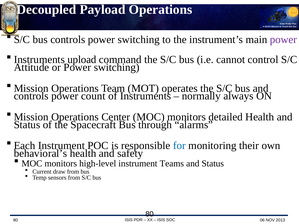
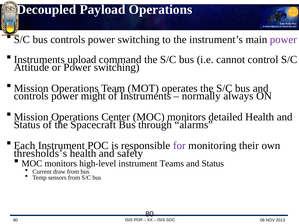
count: count -> might (93, 96)
for colour: blue -> purple (179, 146)
behavioral’s: behavioral’s -> thresholds’s (40, 154)
